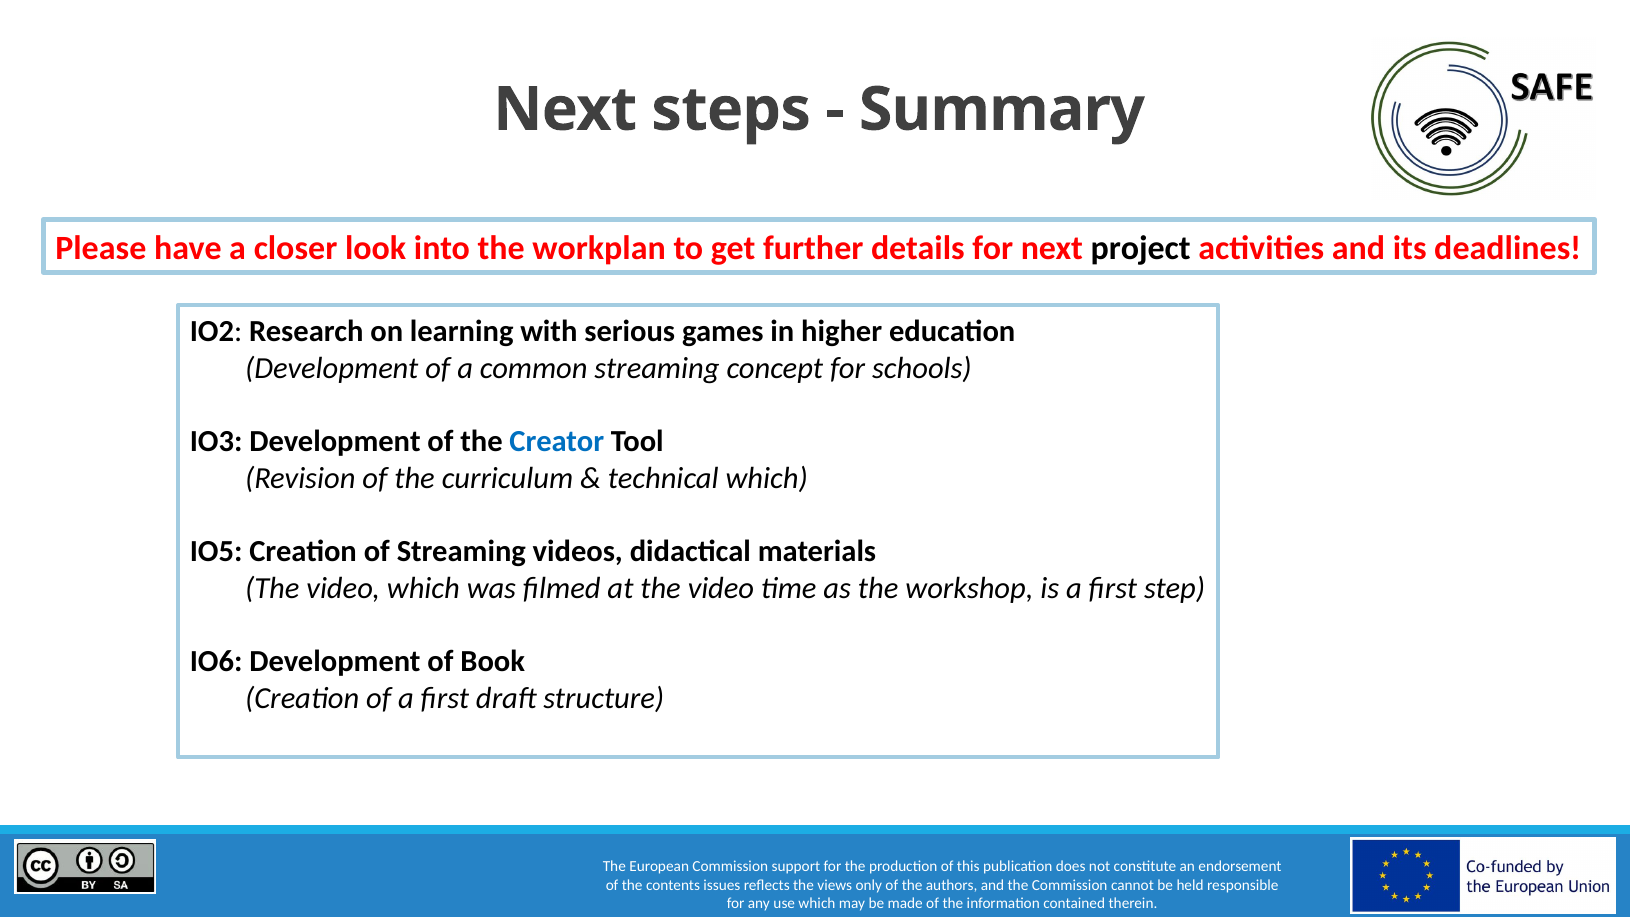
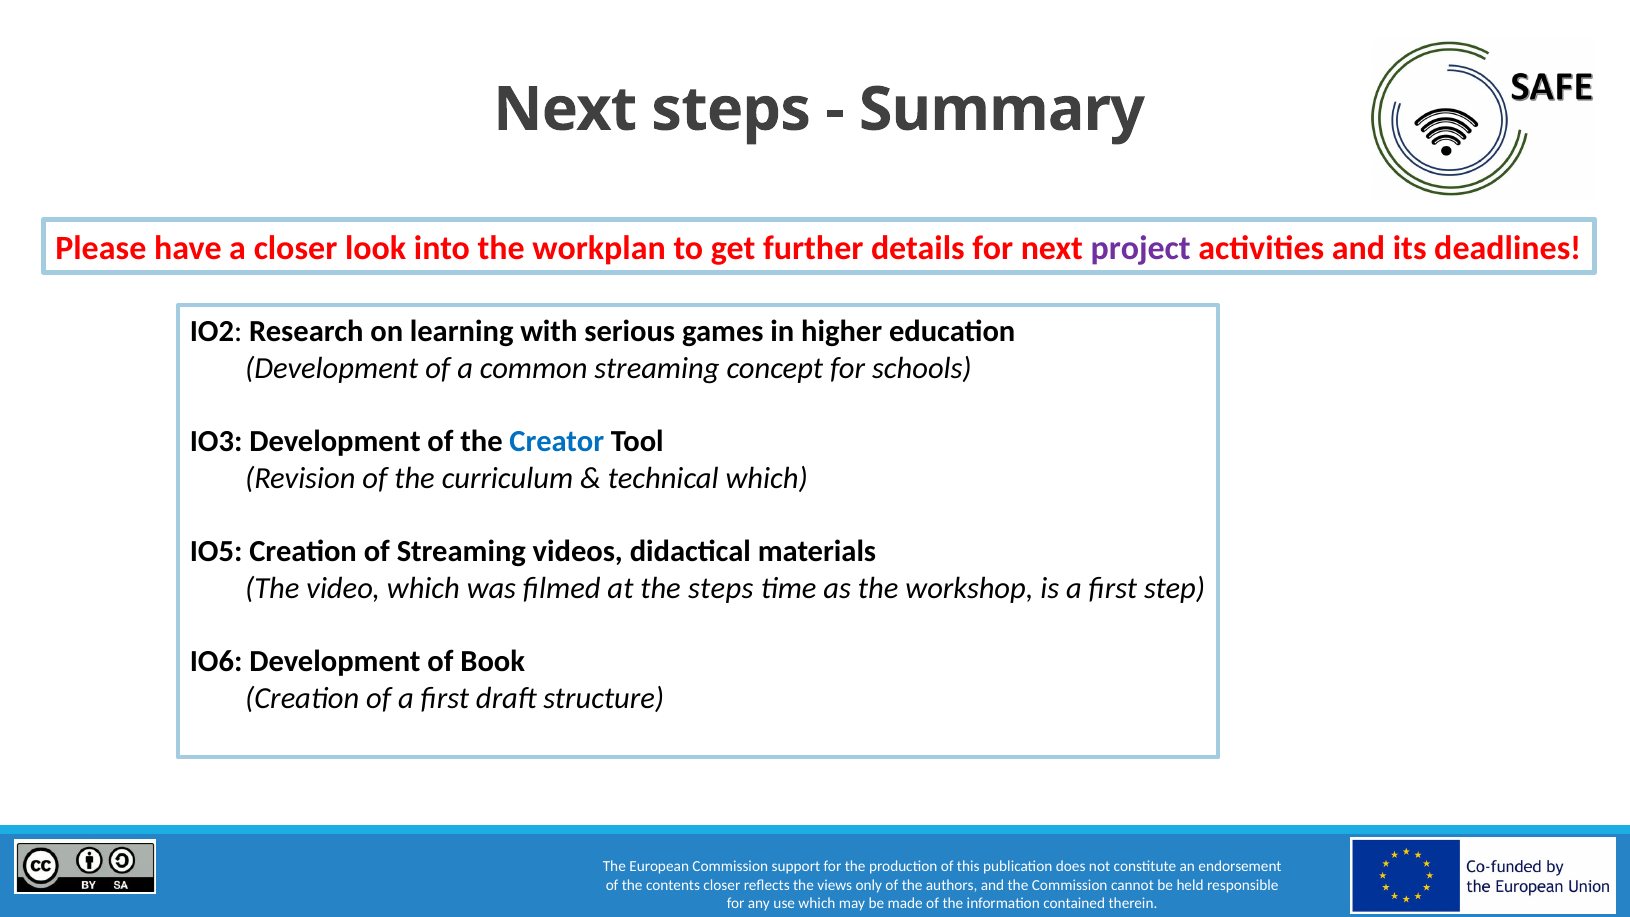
project colour: black -> purple (1141, 248)
at the video: video -> steps (721, 588)
issues: issues -> closer (722, 885)
